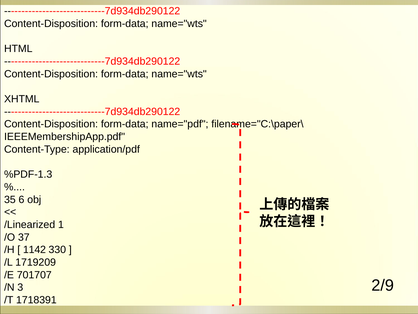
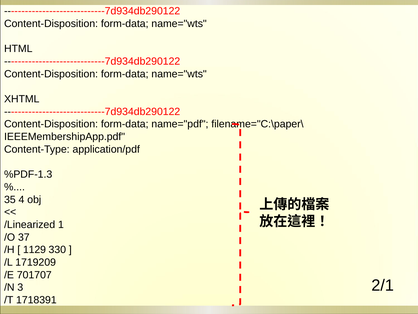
6: 6 -> 4 (21, 199)
1142: 1142 -> 1129 (35, 249)
2/9: 2/9 -> 2/1 (383, 285)
